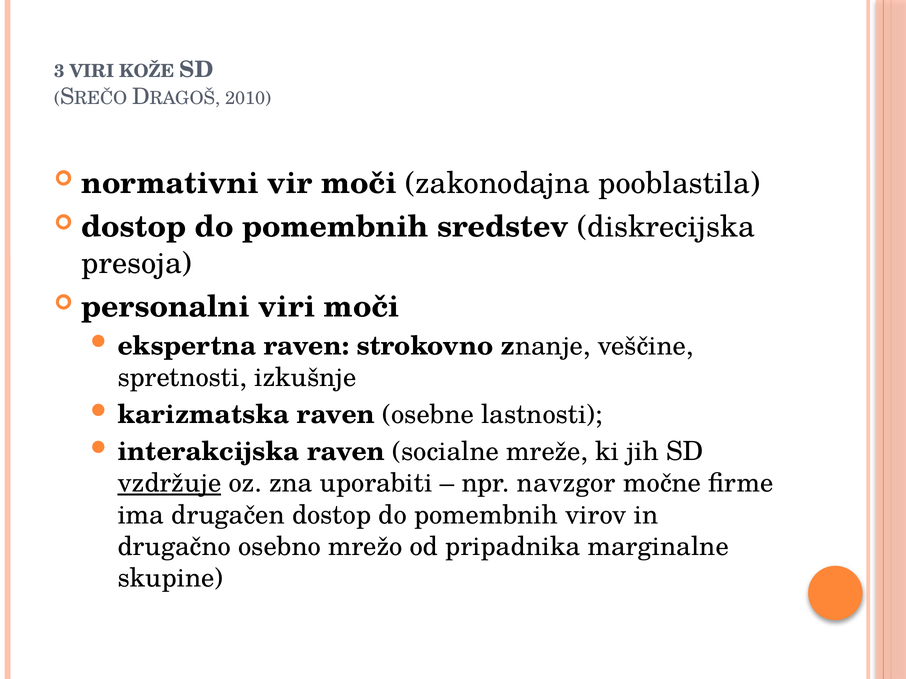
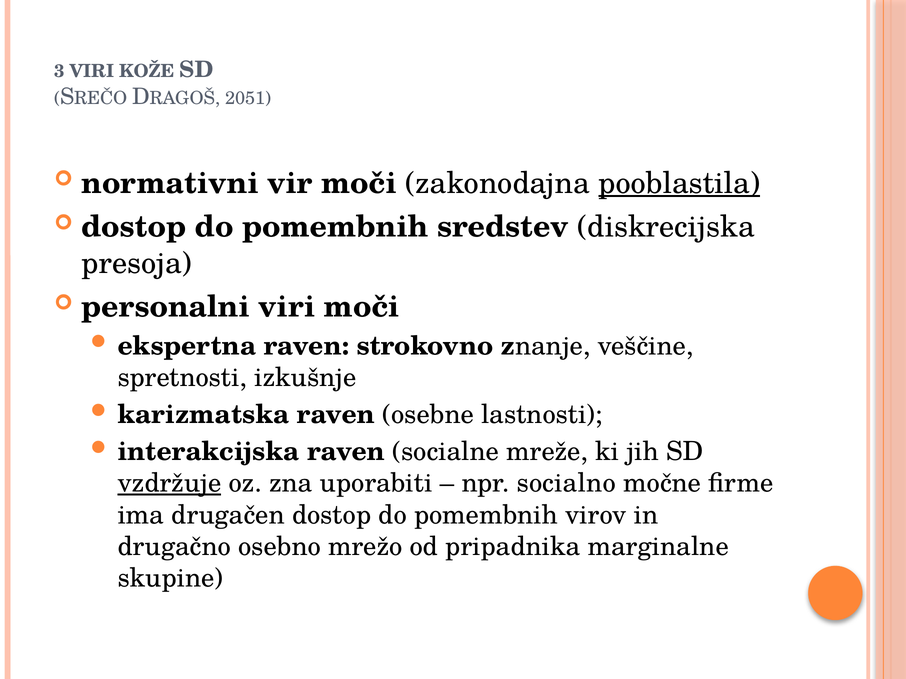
2010: 2010 -> 2051 (248, 98)
pooblastila underline: none -> present (679, 183)
navzgor: navzgor -> socialno (566, 483)
